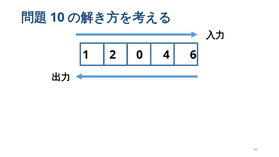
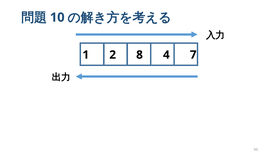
0: 0 -> 8 (140, 55)
6: 6 -> 7 (193, 55)
